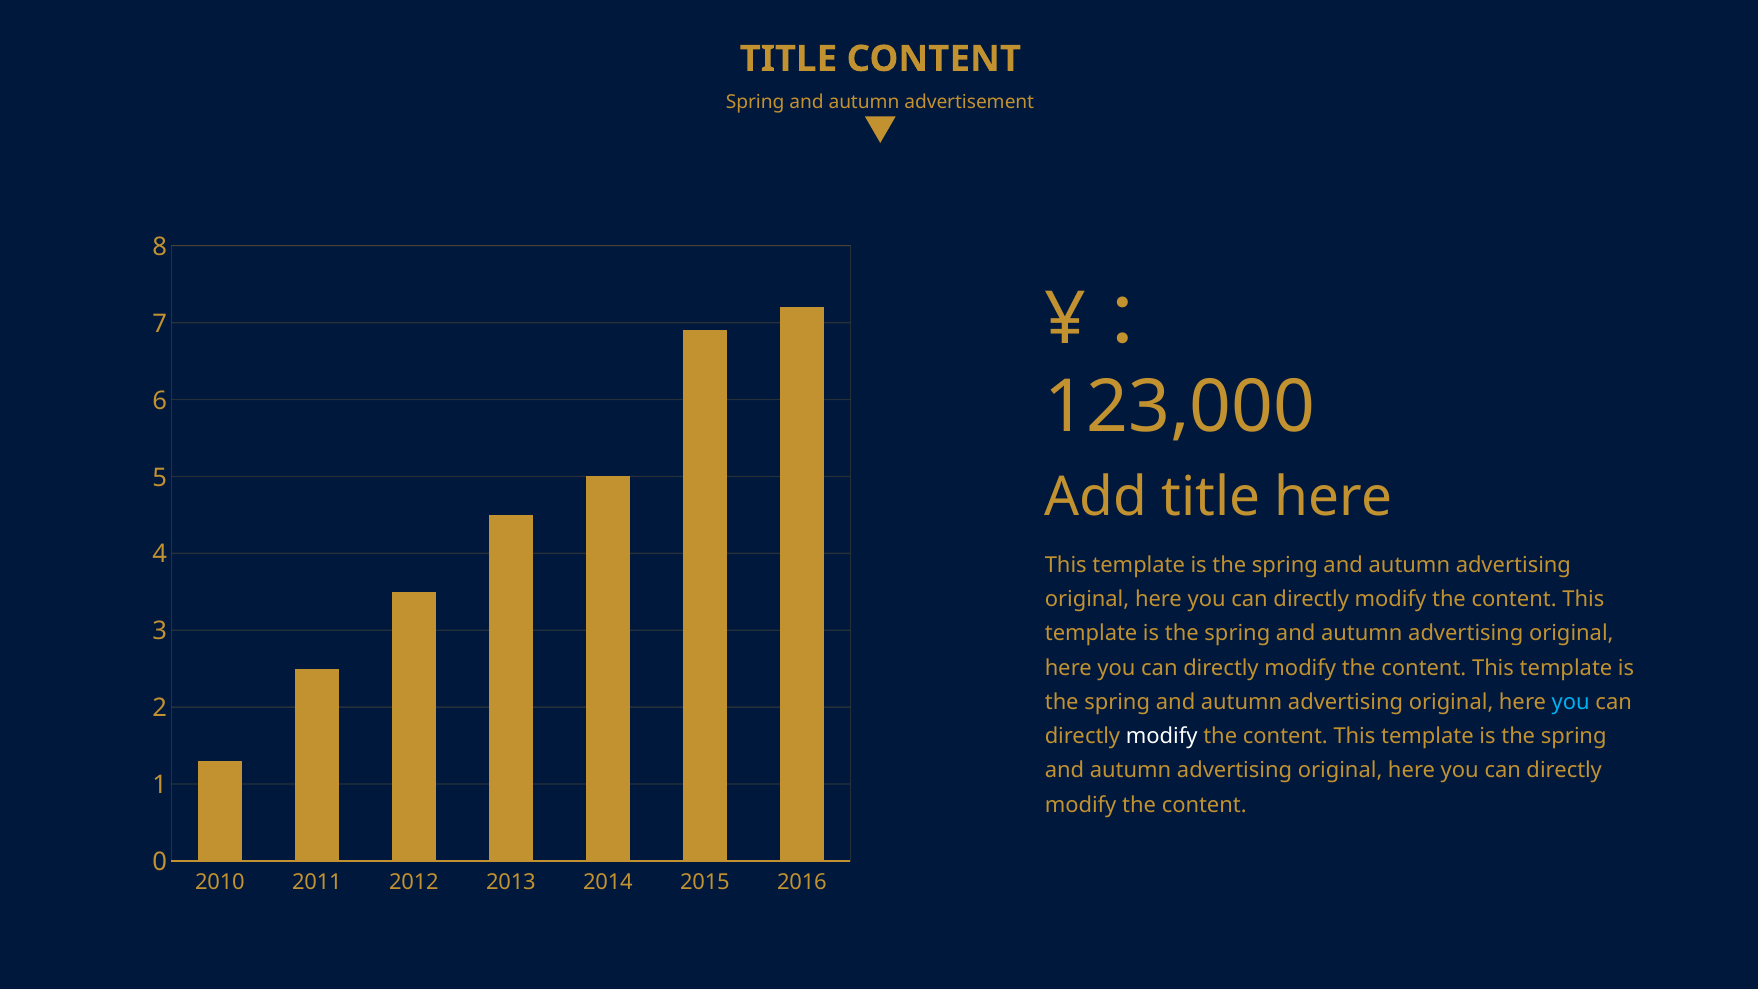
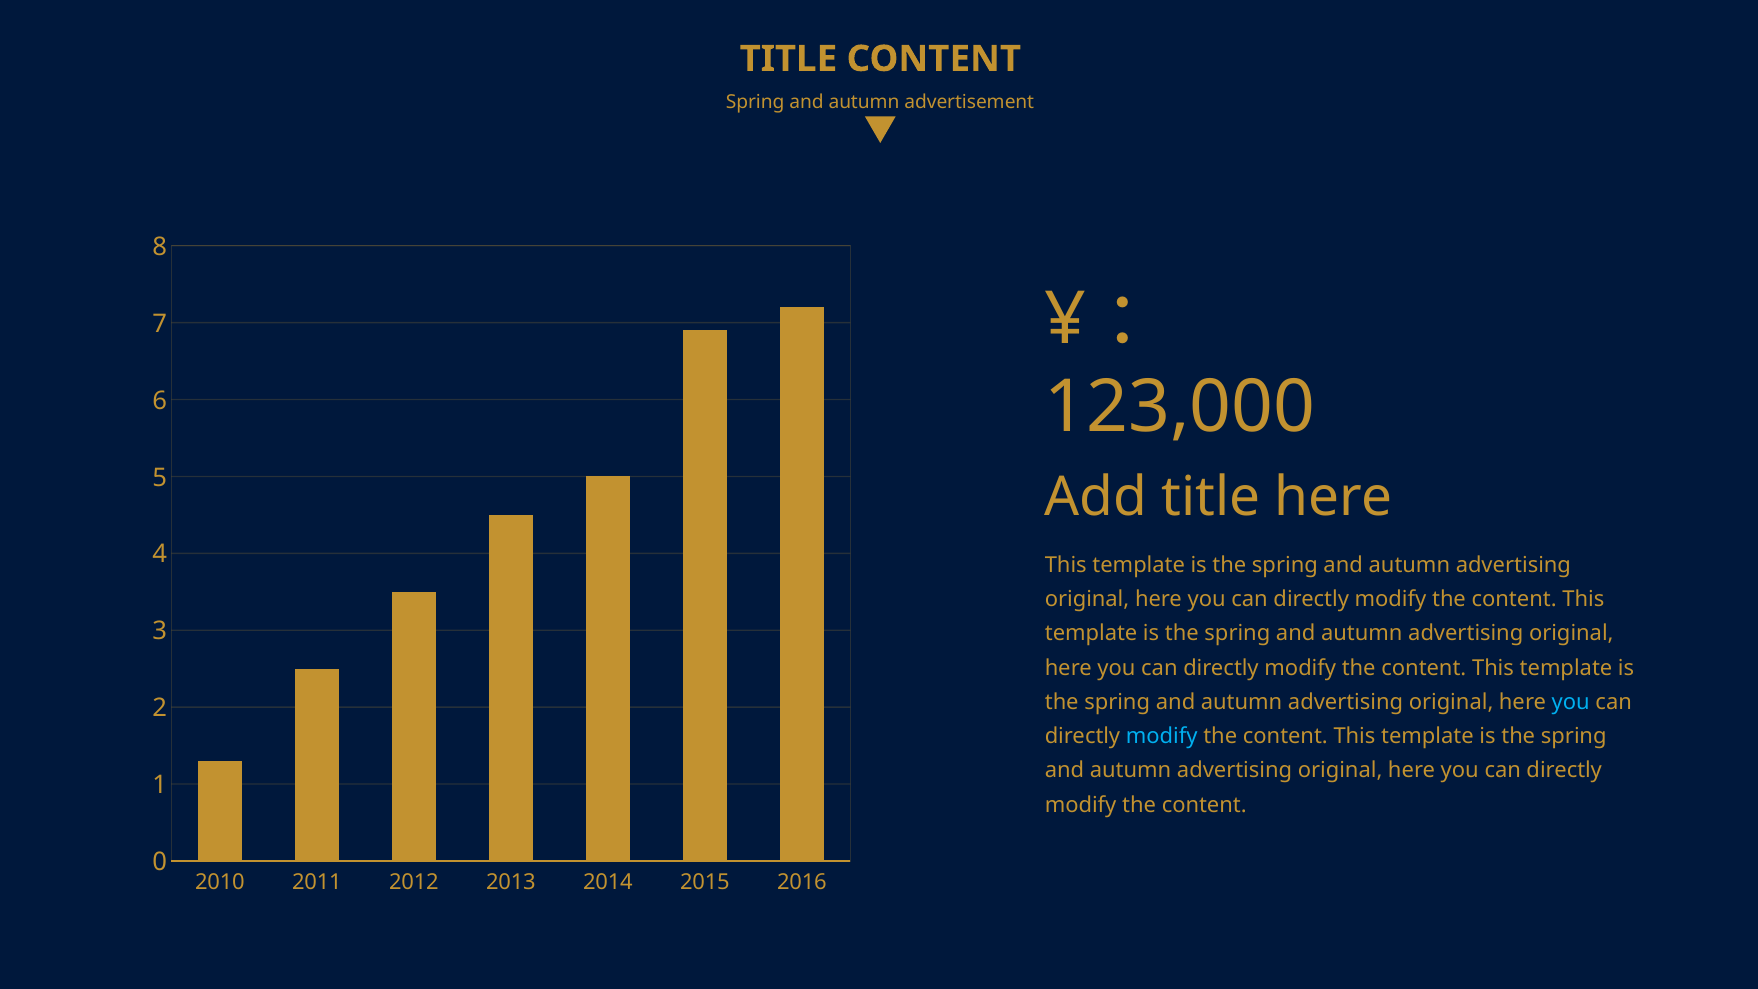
modify colour: white -> light blue (1162, 736)
